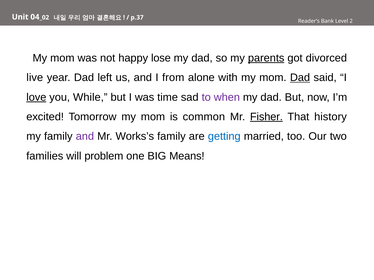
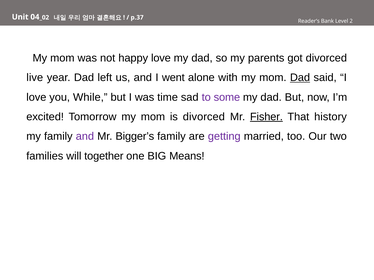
happy lose: lose -> love (161, 58)
parents underline: present -> none (266, 58)
from: from -> went (173, 78)
love underline: present -> none (36, 97)
when: when -> some (227, 97)
is common: common -> divorced (204, 117)
Works’s: Works’s -> Bigger’s (135, 137)
getting colour: blue -> purple (224, 137)
problem: problem -> together (104, 156)
